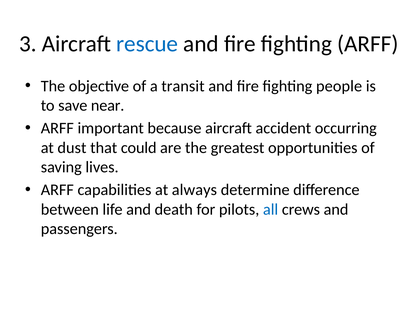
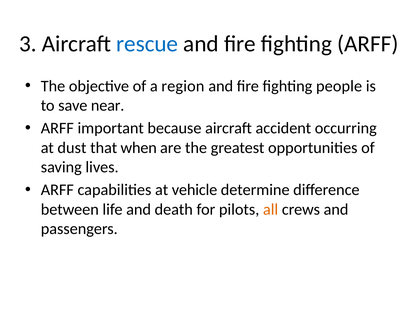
transit: transit -> region (183, 86)
could: could -> when (139, 148)
always: always -> vehicle (195, 190)
all colour: blue -> orange (271, 210)
